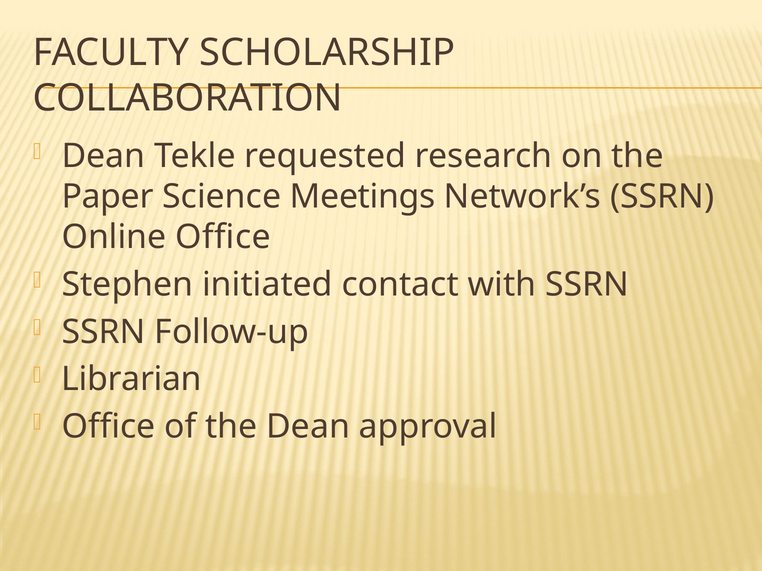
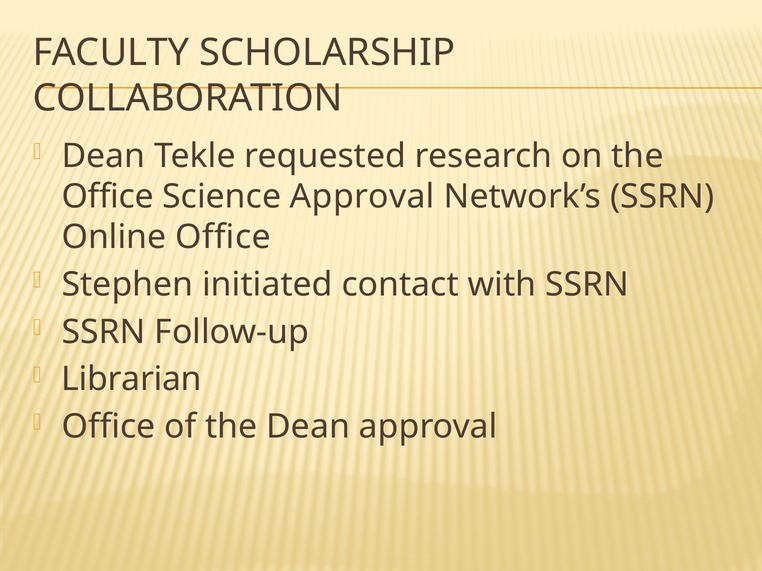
Paper: Paper -> Office (108, 197)
Science Meetings: Meetings -> Approval (362, 197)
